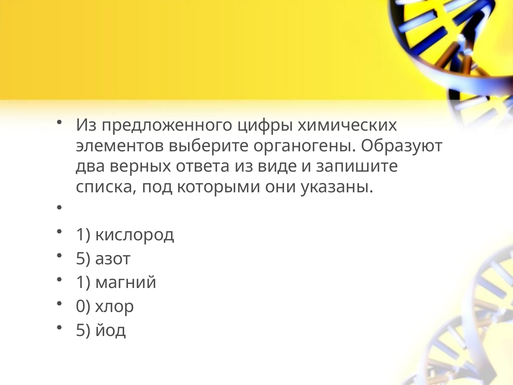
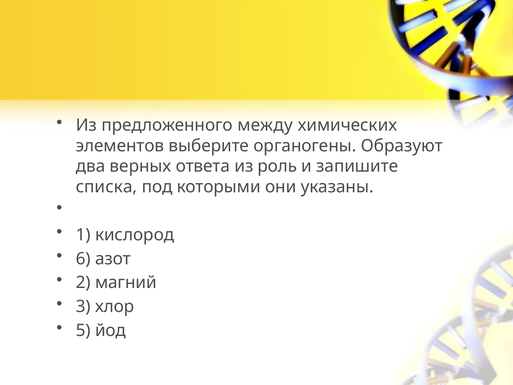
цифры: цифры -> между (265, 125)
виде: виде -> роль (277, 166)
5: 5 -> 6 (83, 259)
1: 1 -> 2 (83, 282)
0: 0 -> 3 (83, 306)
